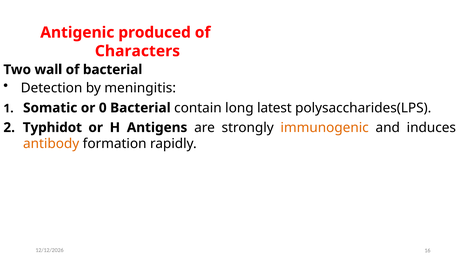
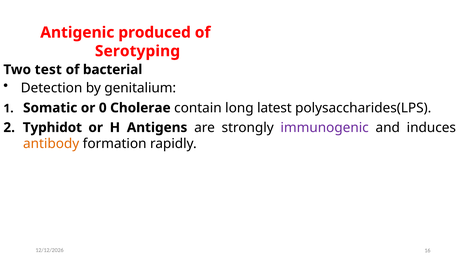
Characters: Characters -> Serotyping (137, 51)
wall: wall -> test (48, 70)
meningitis: meningitis -> genitalium (140, 88)
0 Bacterial: Bacterial -> Cholerae (140, 108)
immunogenic colour: orange -> purple (325, 128)
